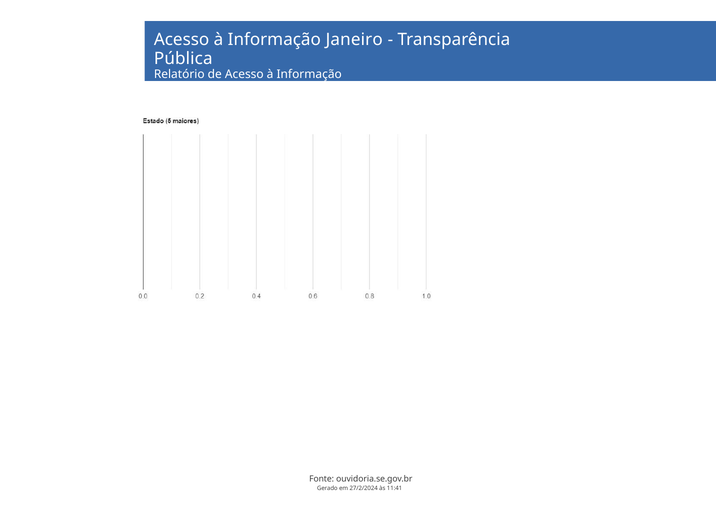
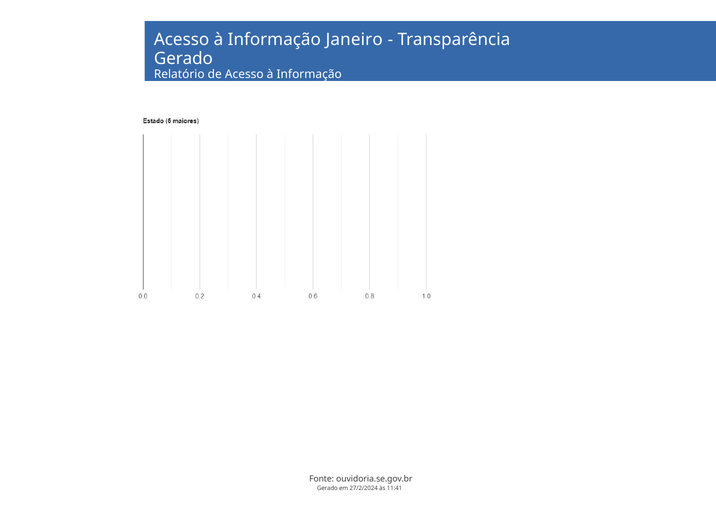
Pública: Pública -> Gerado (183, 59)
